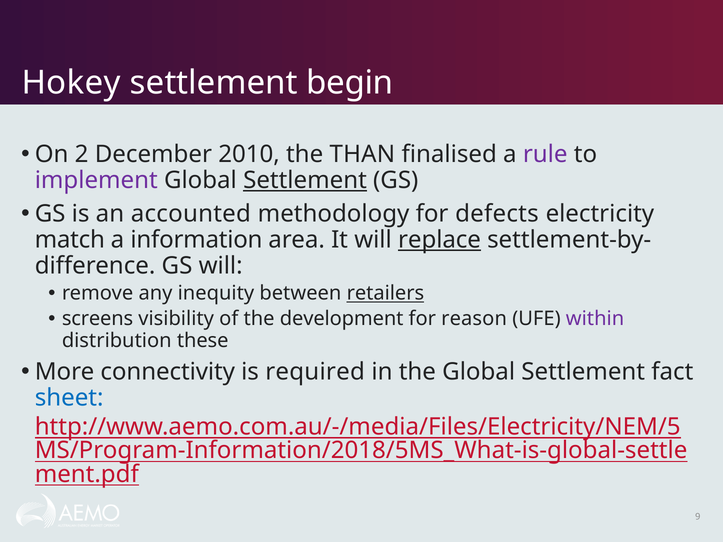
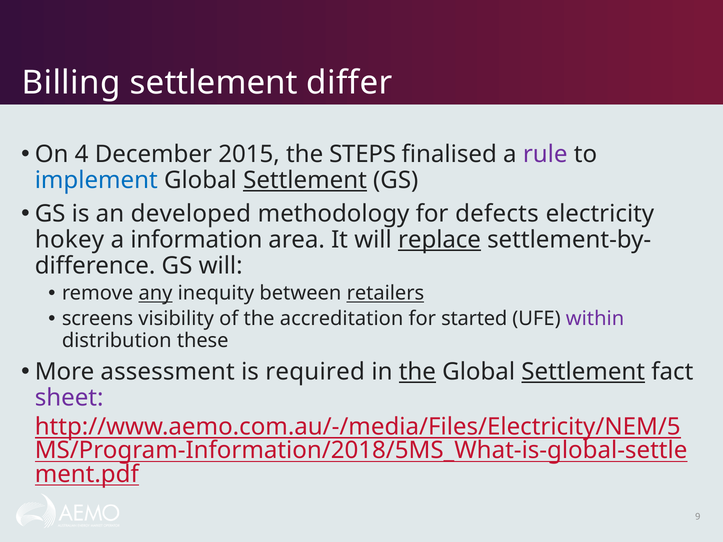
Hokey: Hokey -> Billing (71, 83)
begin: begin -> differ (349, 83)
2: 2 -> 4 (82, 154)
2010: 2010 -> 2015 (249, 154)
THAN: THAN -> STEPS (363, 154)
implement colour: purple -> blue (96, 180)
accounted: accounted -> developed (191, 214)
match: match -> hokey (70, 240)
any underline: none -> present (155, 293)
development: development -> accreditation (342, 319)
reason: reason -> started (474, 319)
connectivity: connectivity -> assessment (168, 372)
the underline: none -> present (417, 372)
Settlement underline: none -> present (583, 372)
sheet colour: blue -> purple (69, 398)
